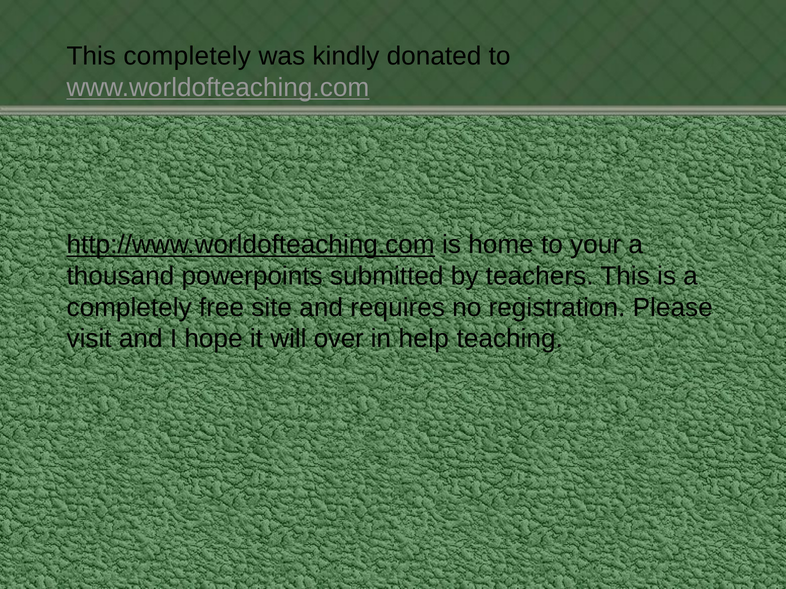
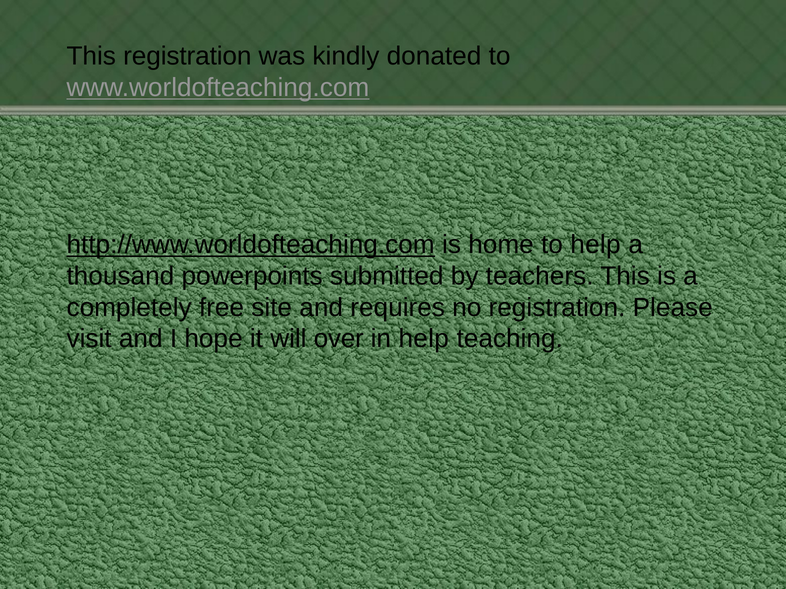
This completely: completely -> registration (187, 56)
to your: your -> help (595, 245)
